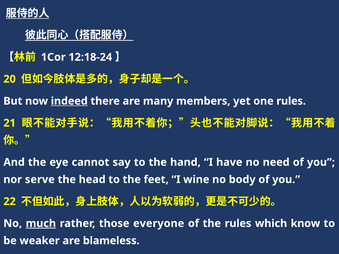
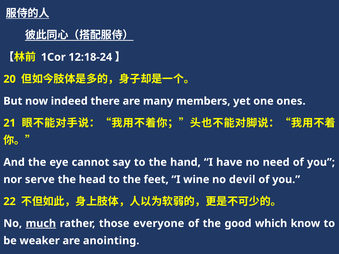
indeed underline: present -> none (69, 101)
one rules: rules -> ones (291, 101)
body: body -> devil (242, 180)
the rules: rules -> good (238, 224)
blameless: blameless -> anointing (111, 241)
